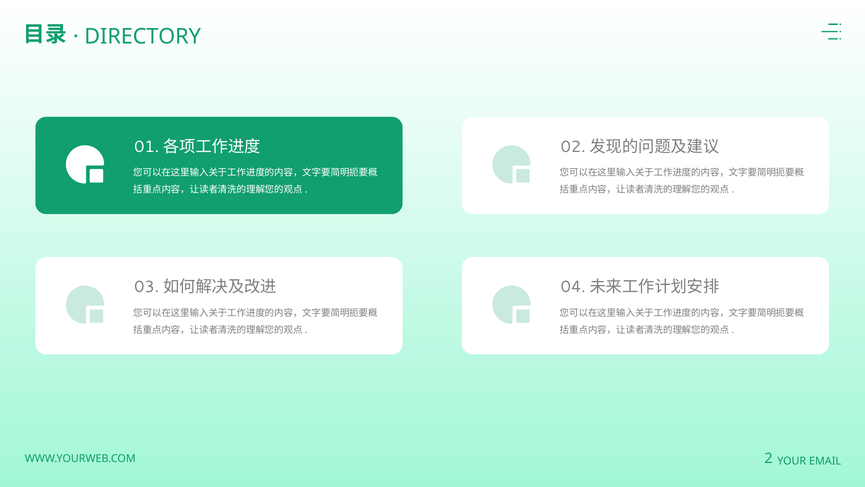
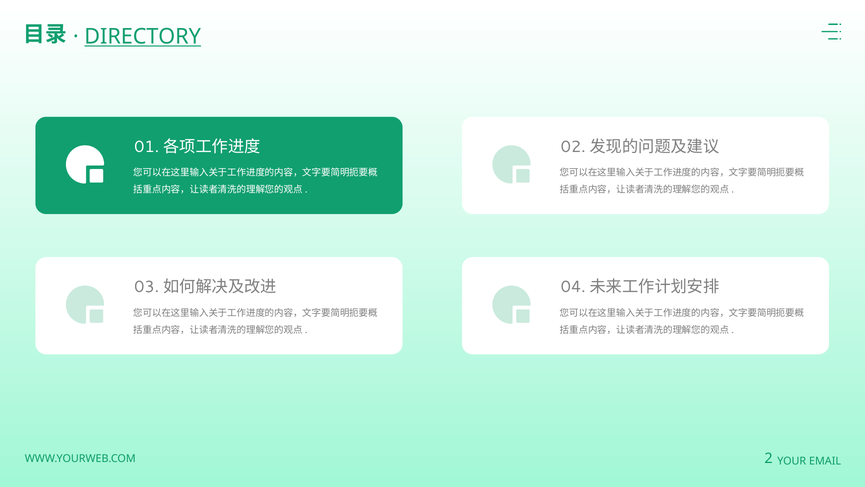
DIRECTORY underline: none -> present (143, 37)
